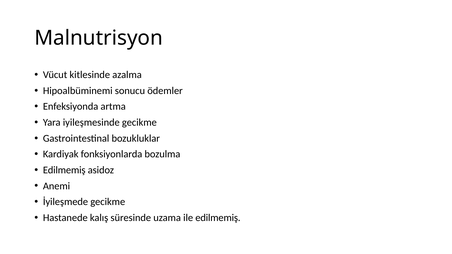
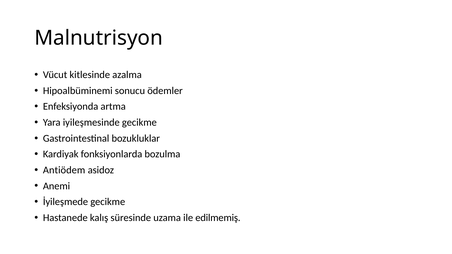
Edilmemiş: Edilmemiş -> Antiödem (64, 170)
